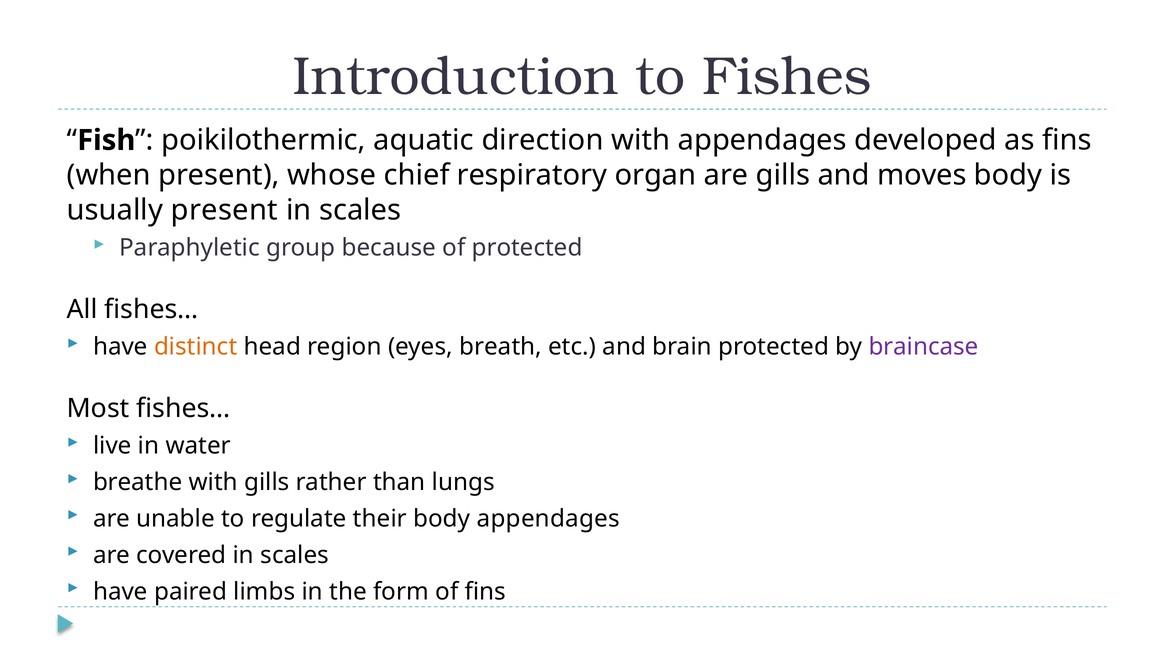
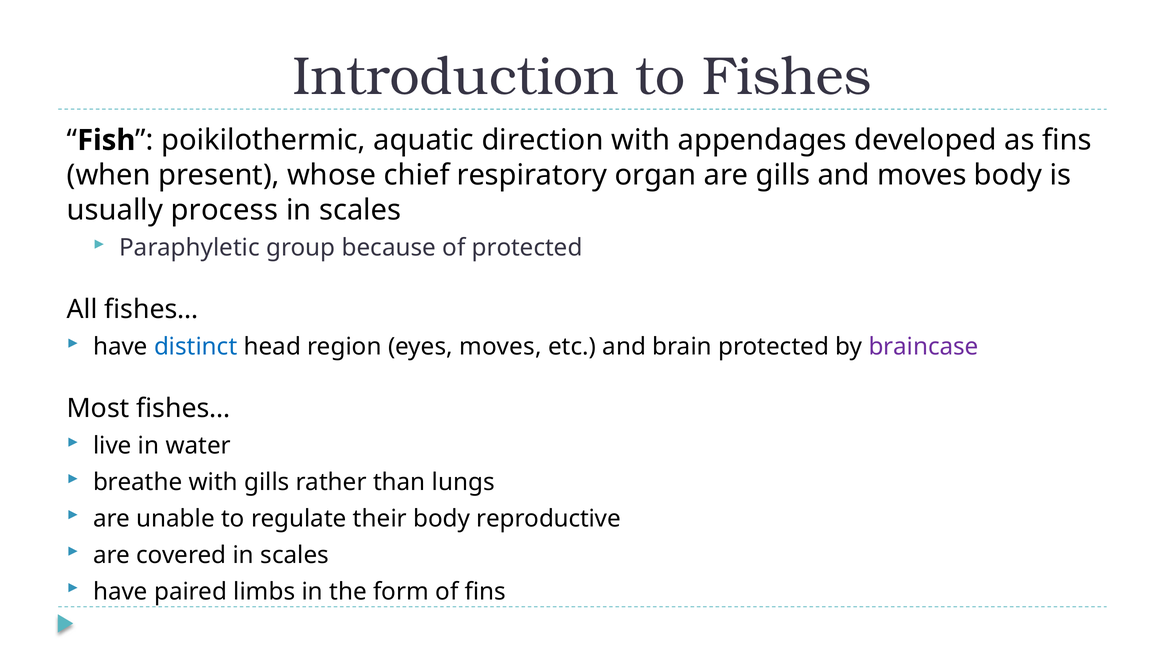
usually present: present -> process (224, 210)
distinct colour: orange -> blue (196, 347)
eyes breath: breath -> moves (500, 347)
body appendages: appendages -> reproductive (549, 519)
